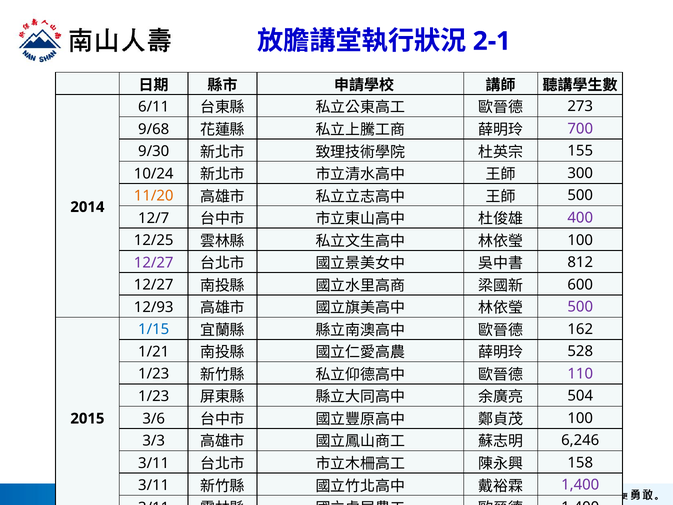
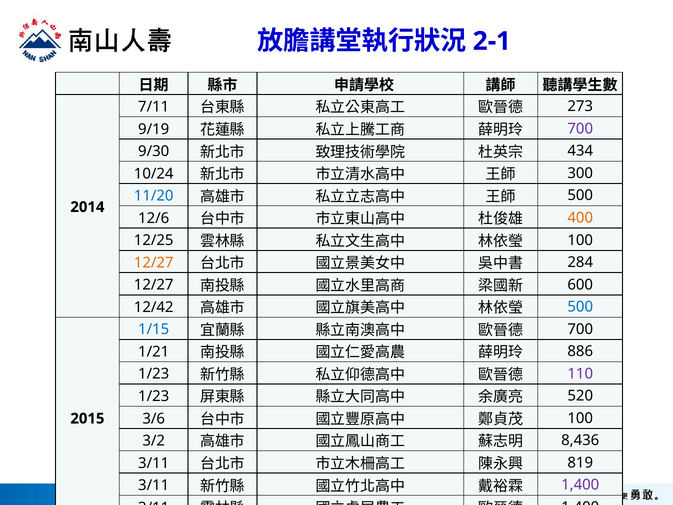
6/11: 6/11 -> 7/11 (154, 107)
9/68: 9/68 -> 9/19 (154, 129)
155: 155 -> 434 (580, 151)
11/20 colour: orange -> blue (154, 196)
12/7: 12/7 -> 12/6 (154, 218)
400 colour: purple -> orange (580, 218)
12/27 colour: purple -> orange (154, 263)
812: 812 -> 284 (580, 262)
12/93: 12/93 -> 12/42 (154, 307)
500 colour: purple -> blue (580, 307)
162: 162 -> 700 (580, 329)
528: 528 -> 886 (580, 351)
504: 504 -> 520 (580, 396)
3/3: 3/3 -> 3/2 (154, 441)
6,246: 6,246 -> 8,436 (580, 440)
158: 158 -> 819 (580, 463)
